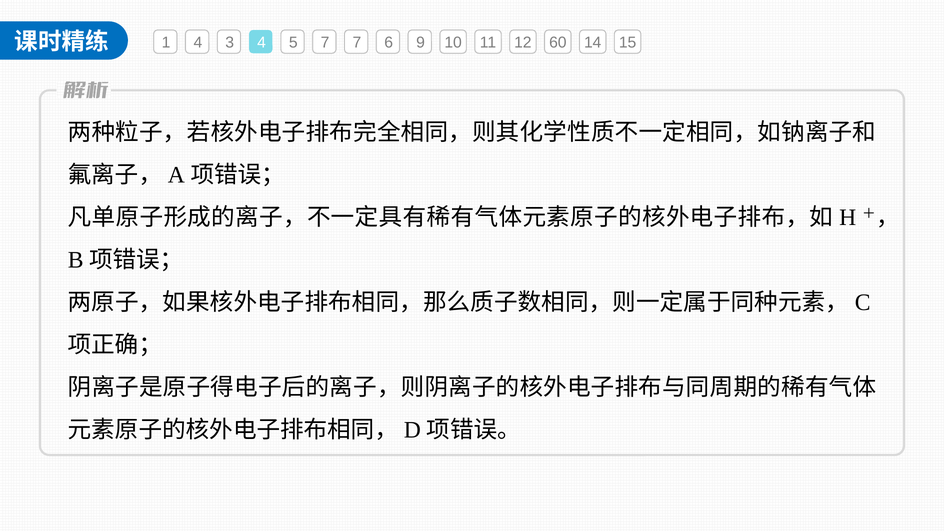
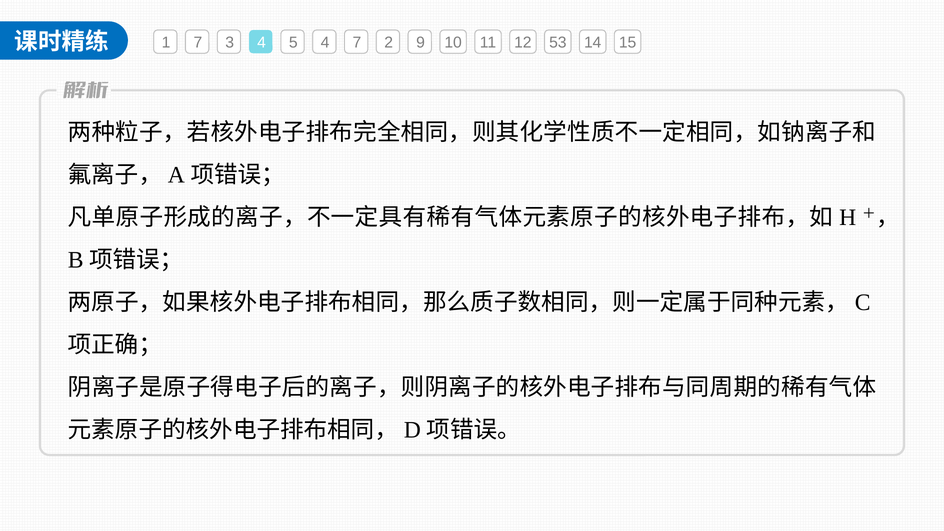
1 4: 4 -> 7 (198, 43)
5 7: 7 -> 4 (325, 43)
6: 6 -> 2 (389, 43)
60: 60 -> 53 (558, 43)
